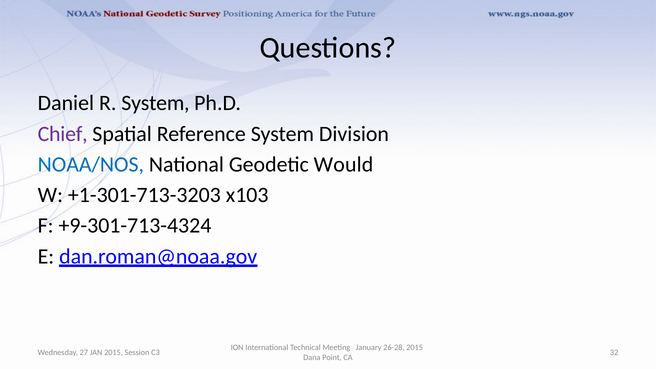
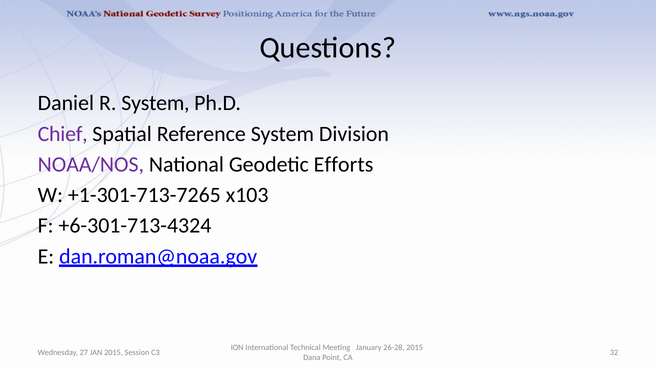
NOAA/NOS colour: blue -> purple (91, 164)
Would: Would -> Efforts (344, 164)
+1-301-713-3203: +1-301-713-3203 -> +1-301-713-7265 (144, 195)
+9-301-713-4324: +9-301-713-4324 -> +6-301-713-4324 (135, 226)
